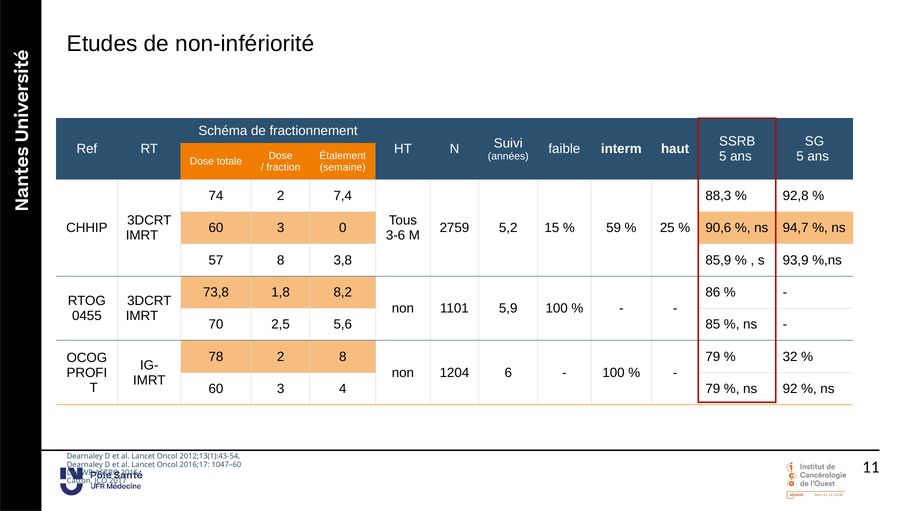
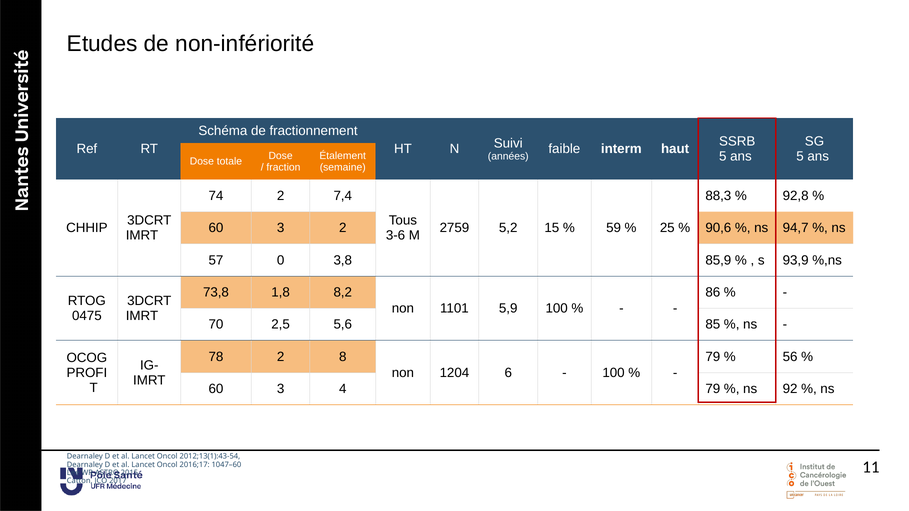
3 0: 0 -> 2 (343, 228)
57 8: 8 -> 0 (281, 260)
0455: 0455 -> 0475 (87, 316)
32: 32 -> 56 (790, 357)
